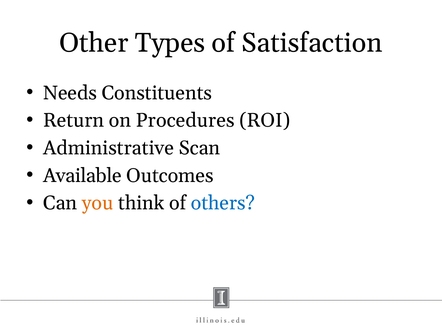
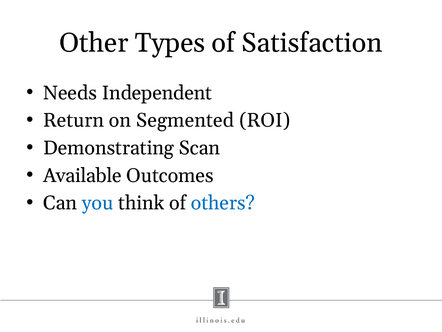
Constituents: Constituents -> Independent (157, 93)
Procedures: Procedures -> Segmented (185, 120)
Administrative: Administrative -> Demonstrating (109, 148)
you colour: orange -> blue (98, 203)
